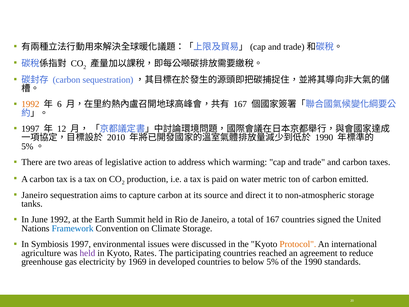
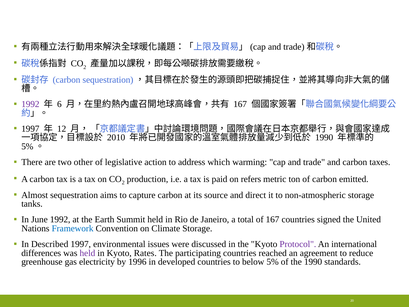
1992 colour: orange -> purple (30, 104)
areas: areas -> other (83, 162)
water: water -> refers (251, 179)
Janeiro: Janeiro -> Almost (35, 195)
Symbiosis: Symbiosis -> Described (50, 244)
Protocol colour: orange -> purple (298, 244)
agriculture: agriculture -> differences (41, 253)
1969: 1969 -> 1996 (137, 262)
